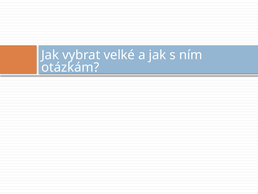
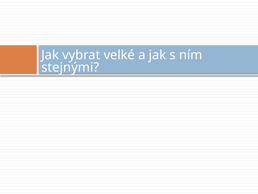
otázkám: otázkám -> stejnými (70, 67)
